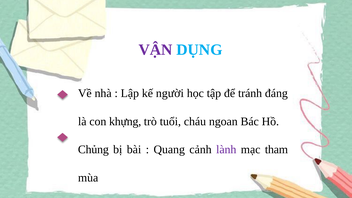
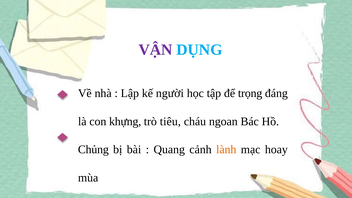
tránh: tránh -> trọng (250, 93)
tuổi: tuổi -> tiêu (170, 121)
lành colour: purple -> orange (226, 150)
tham: tham -> hoay (276, 150)
